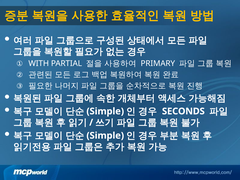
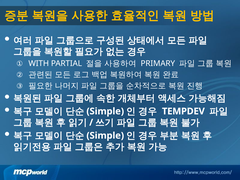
SECONDS: SECONDS -> TEMPDEV (183, 111)
